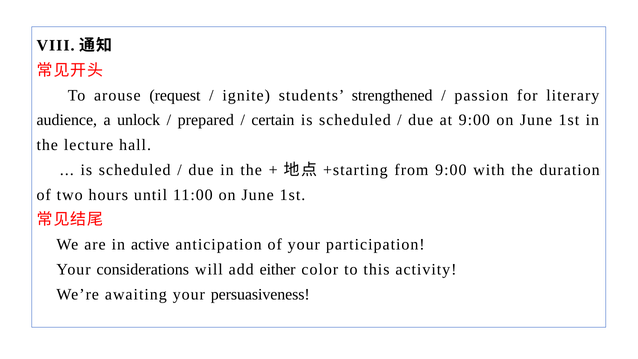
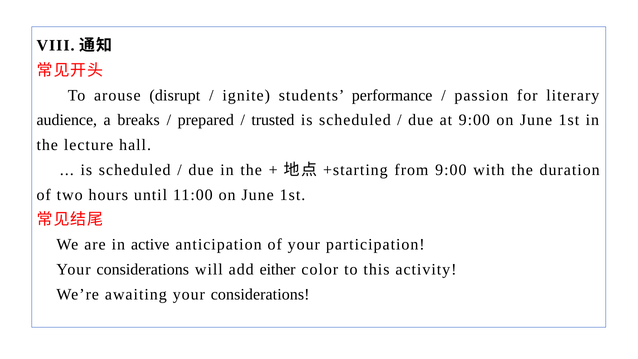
request: request -> disrupt (175, 95)
strengthened: strengthened -> performance (392, 95)
unlock: unlock -> breaks (139, 120)
certain: certain -> trusted (273, 120)
awaiting your persuasiveness: persuasiveness -> considerations (260, 294)
